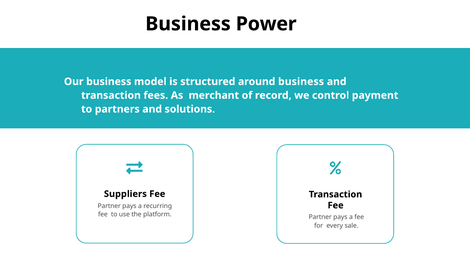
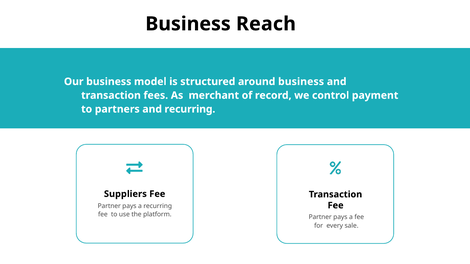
Power: Power -> Reach (266, 24)
and solutions: solutions -> recurring (190, 109)
